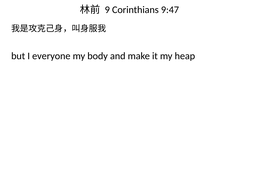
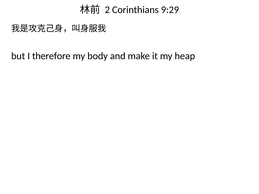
9: 9 -> 2 (107, 10)
9:47: 9:47 -> 9:29 (170, 10)
everyone: everyone -> therefore (51, 56)
